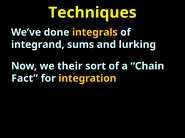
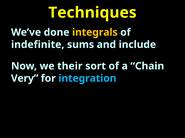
integrand: integrand -> indefinite (38, 45)
lurking: lurking -> include (137, 45)
Fact: Fact -> Very (25, 79)
integration colour: yellow -> light blue (87, 79)
